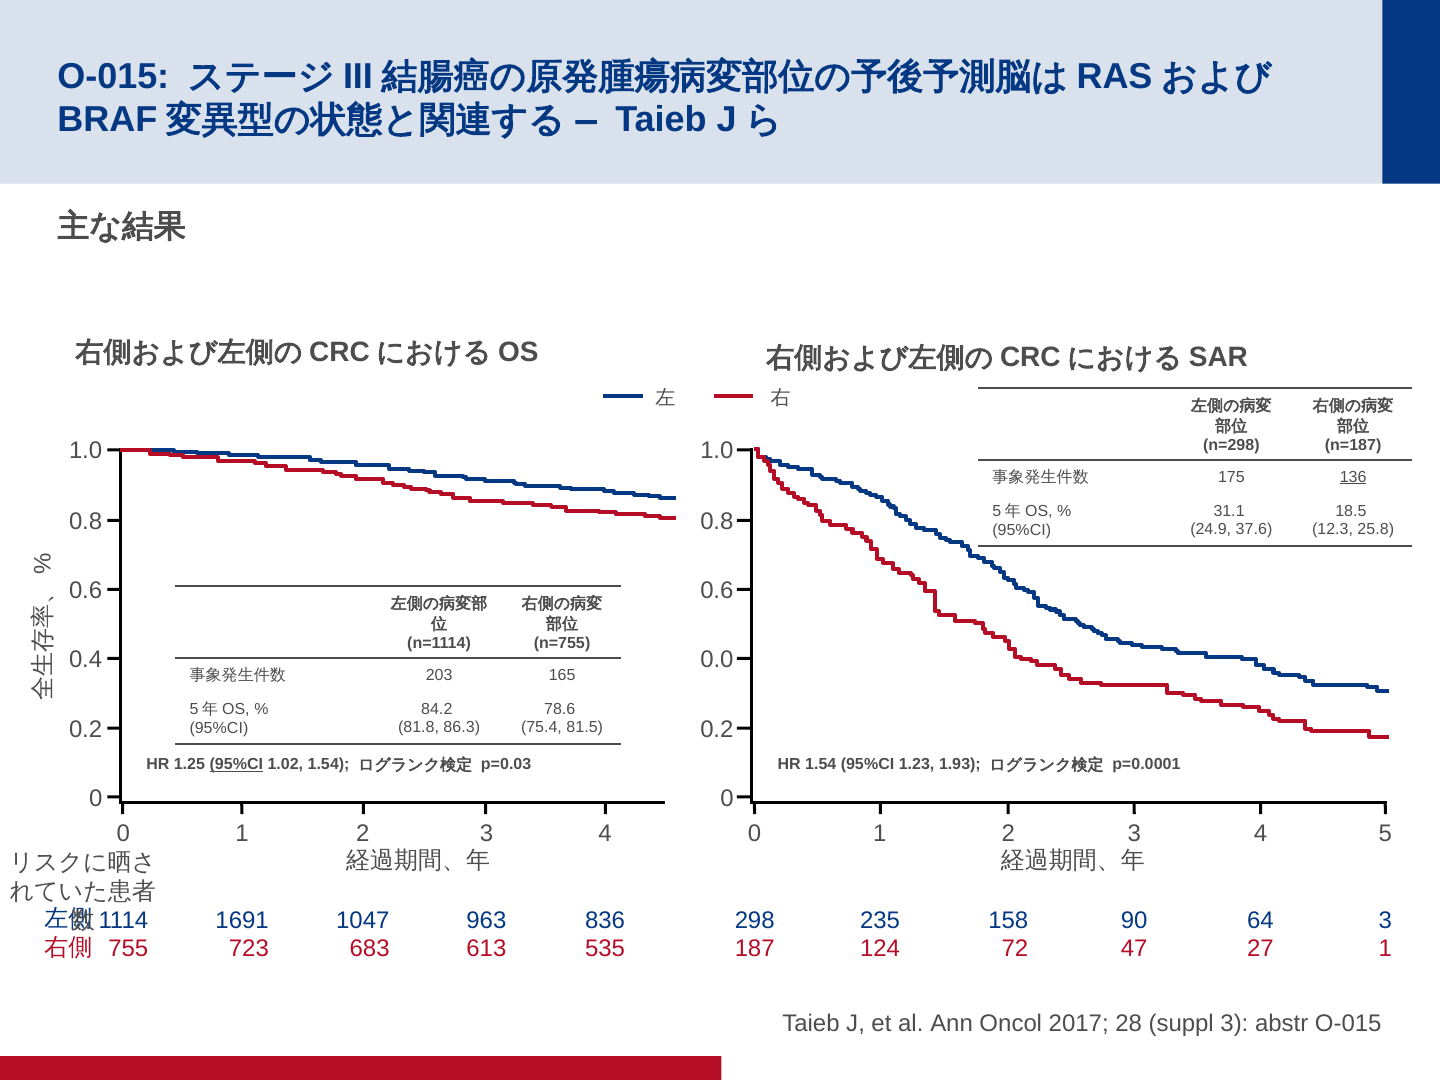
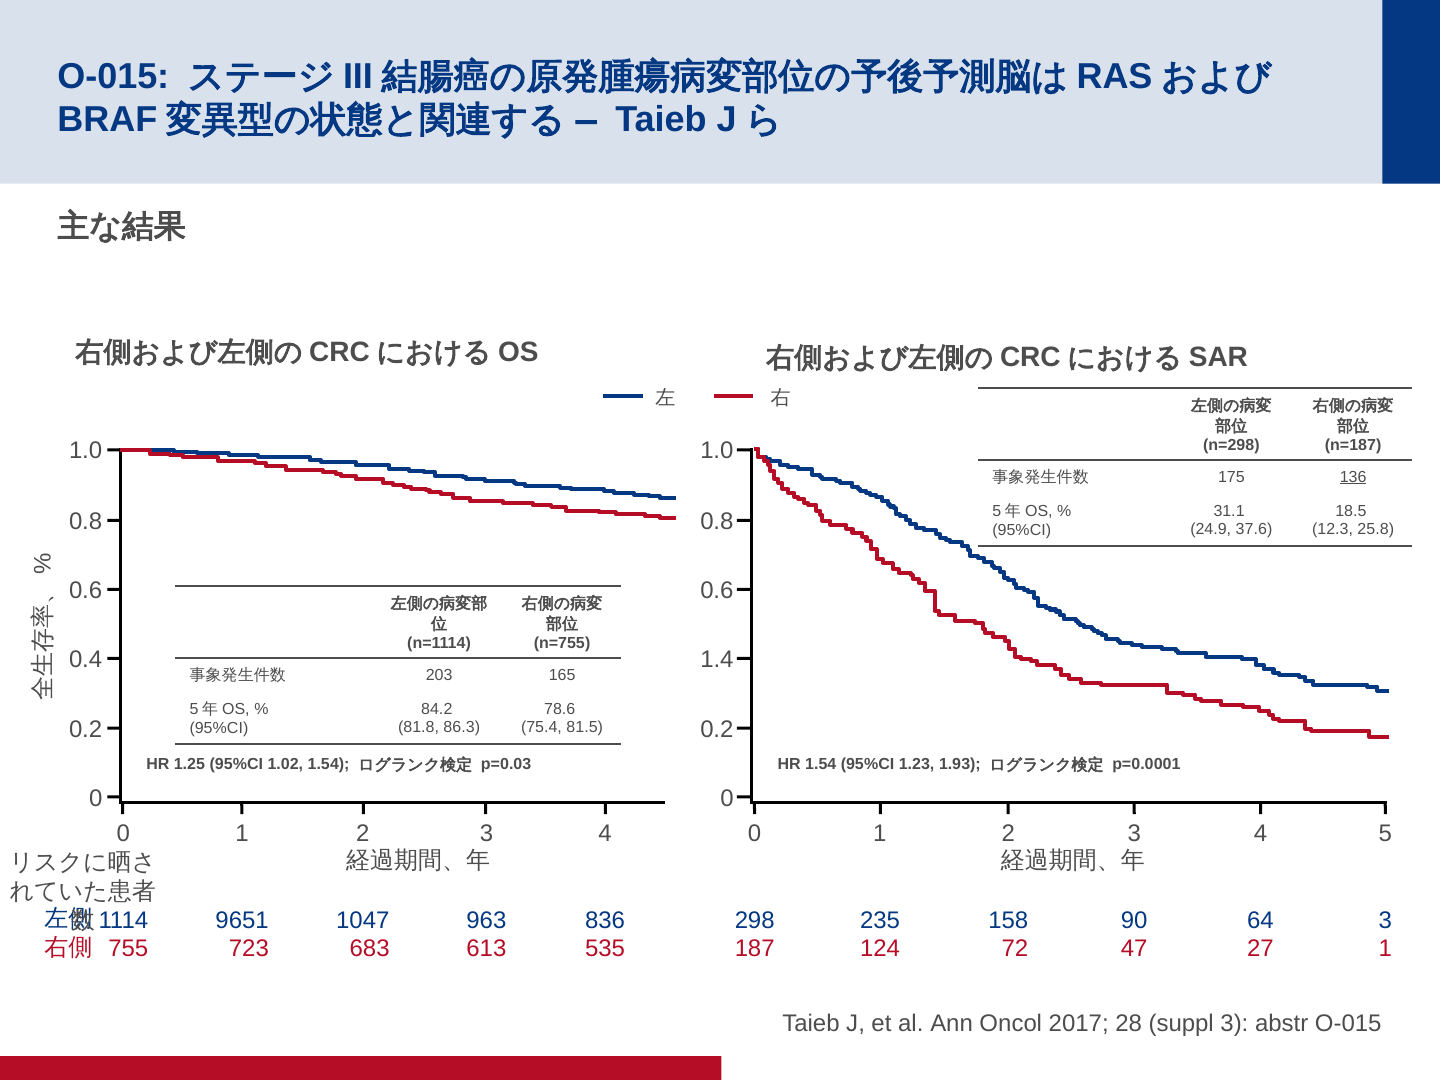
0.0: 0.0 -> 1.4 (717, 660)
95%CI underline: present -> none (236, 765)
1691: 1691 -> 9651 (242, 920)
